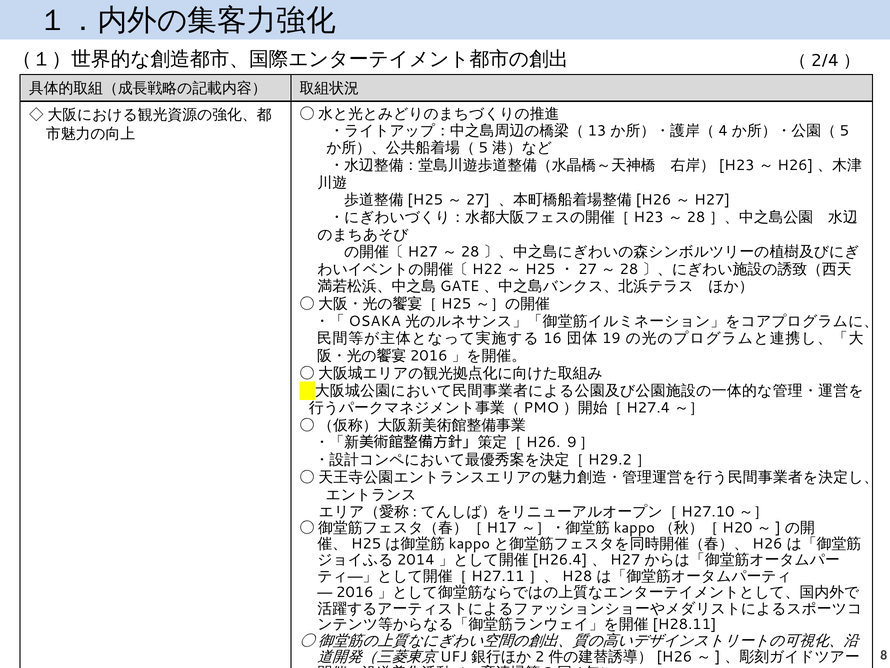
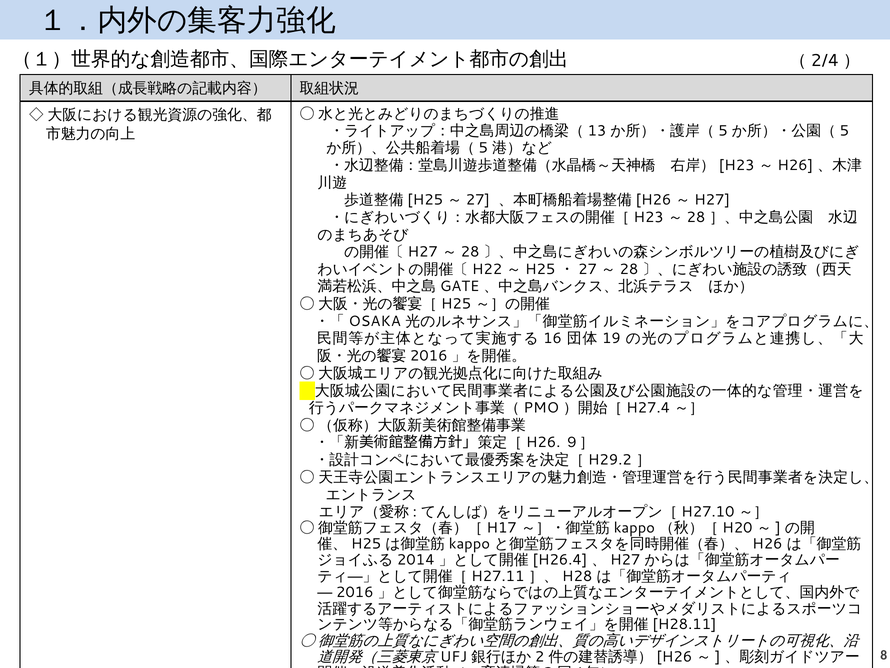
4: 4 -> 5 (723, 131)
